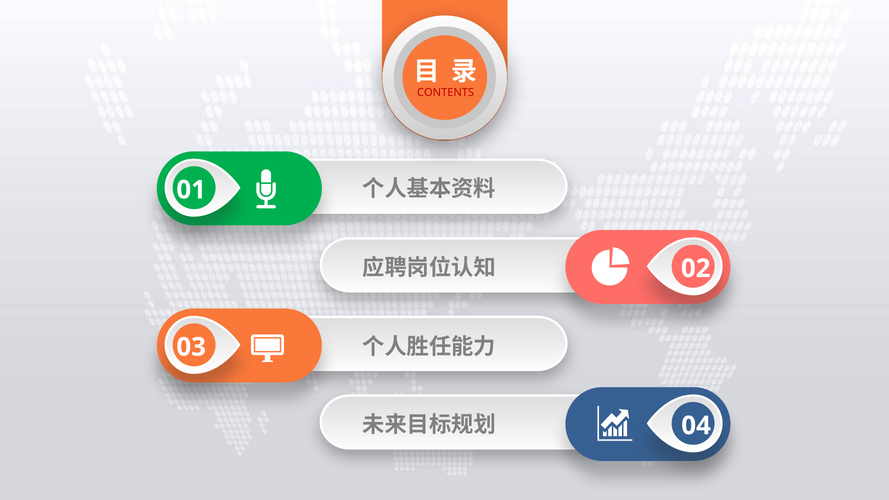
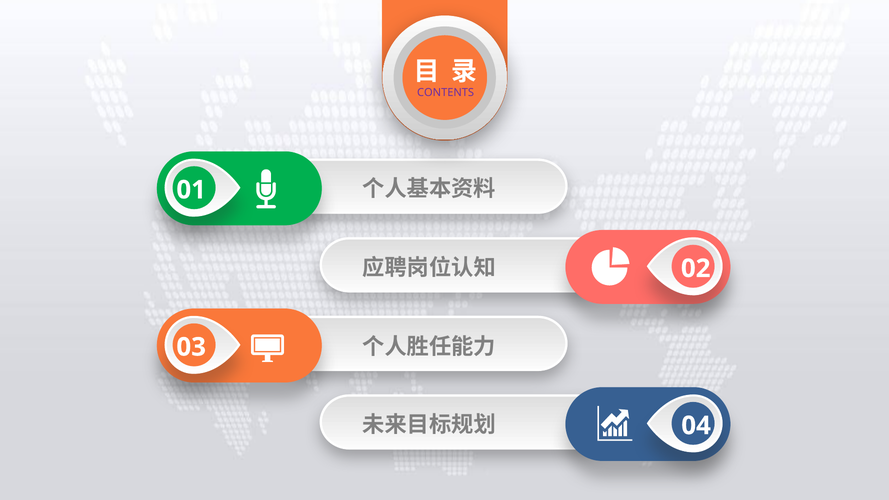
CONTENTS colour: red -> purple (446, 93)
